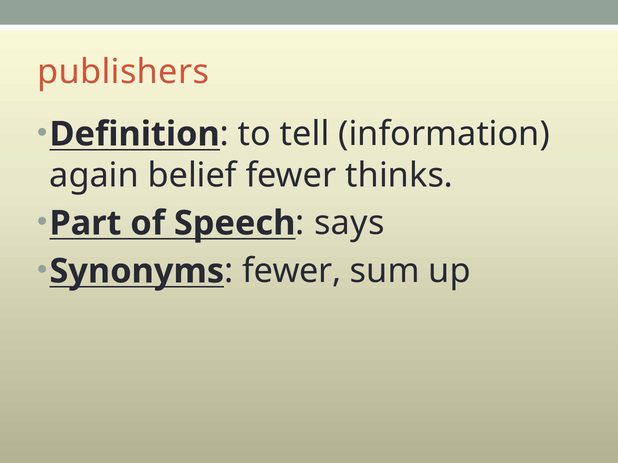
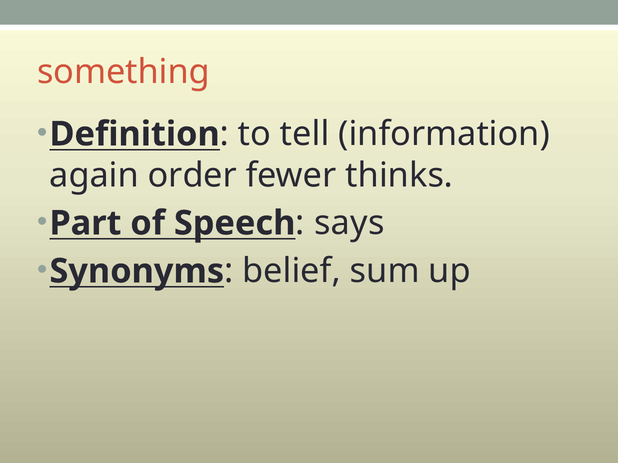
publishers: publishers -> something (123, 72)
belief: belief -> order (192, 175)
fewer: fewer -> belief (292, 271)
